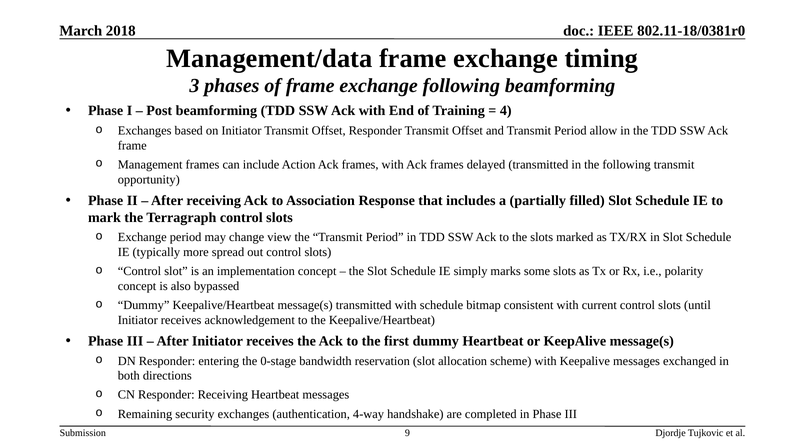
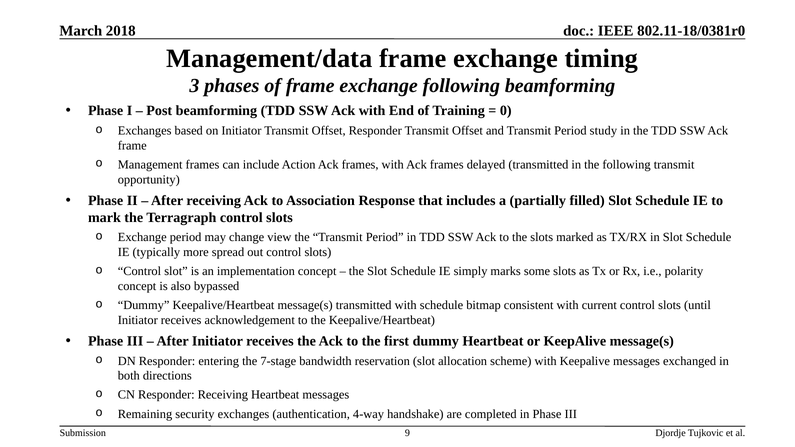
4: 4 -> 0 (506, 111)
allow: allow -> study (603, 131)
0-stage: 0-stage -> 7-stage (278, 361)
